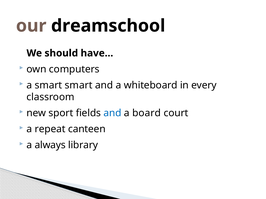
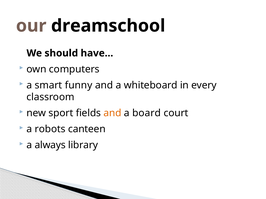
smart smart: smart -> funny (79, 85)
and colour: blue -> orange (112, 113)
repeat: repeat -> robots (50, 129)
